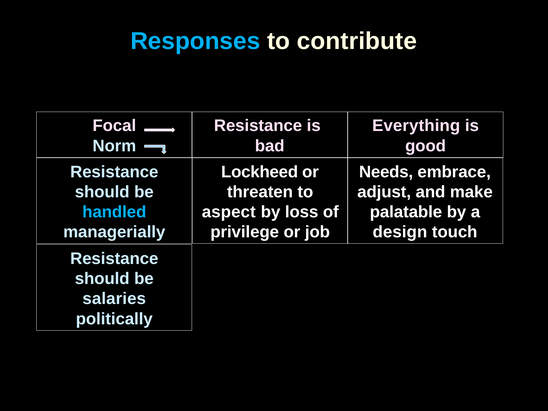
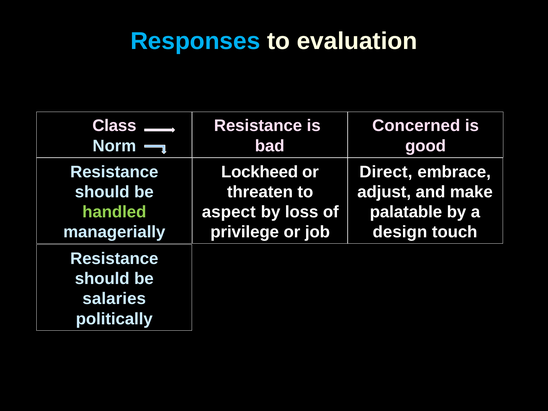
contribute: contribute -> evaluation (357, 41)
Focal: Focal -> Class (114, 126)
Everything: Everything -> Concerned (416, 126)
Needs: Needs -> Direct (386, 172)
handled colour: light blue -> light green (114, 212)
